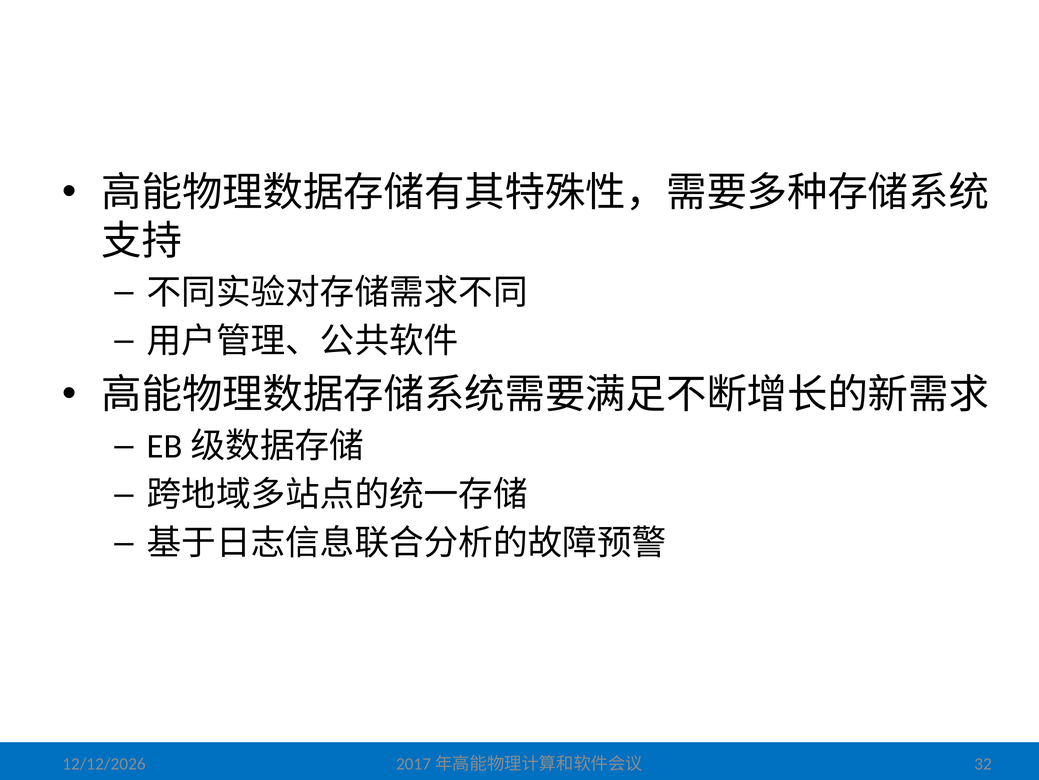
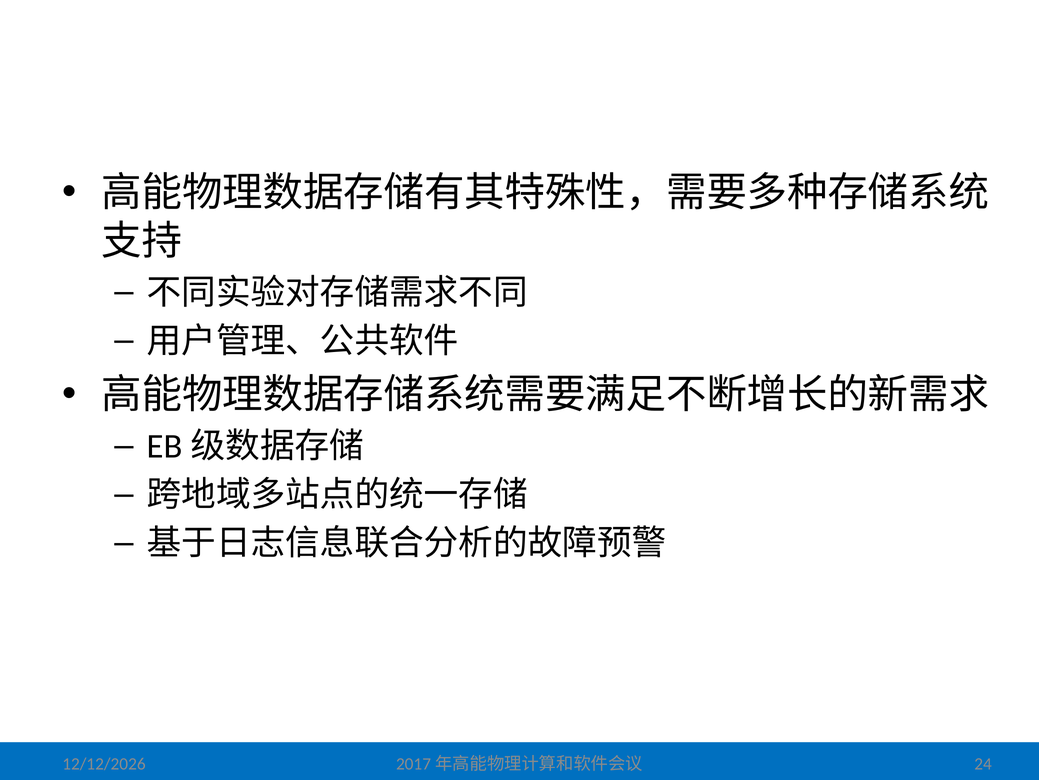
32: 32 -> 24 (983, 763)
